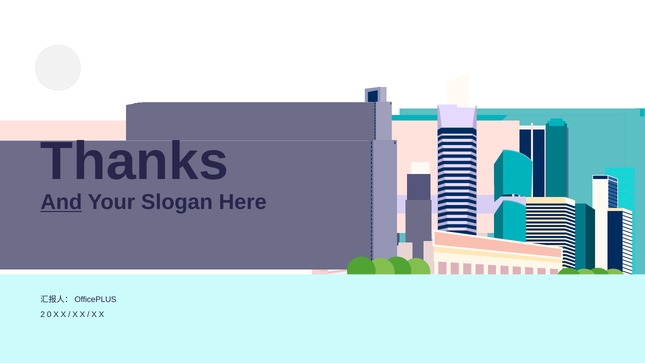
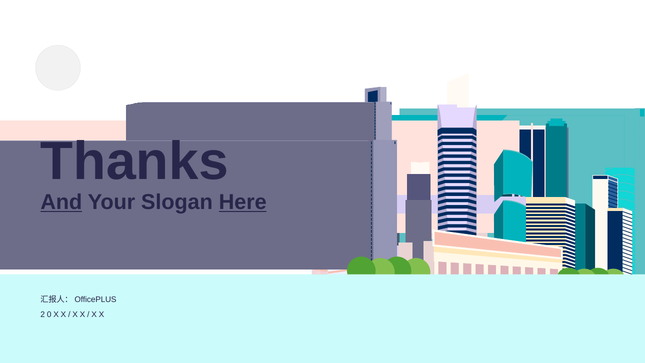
Here underline: none -> present (243, 202)
